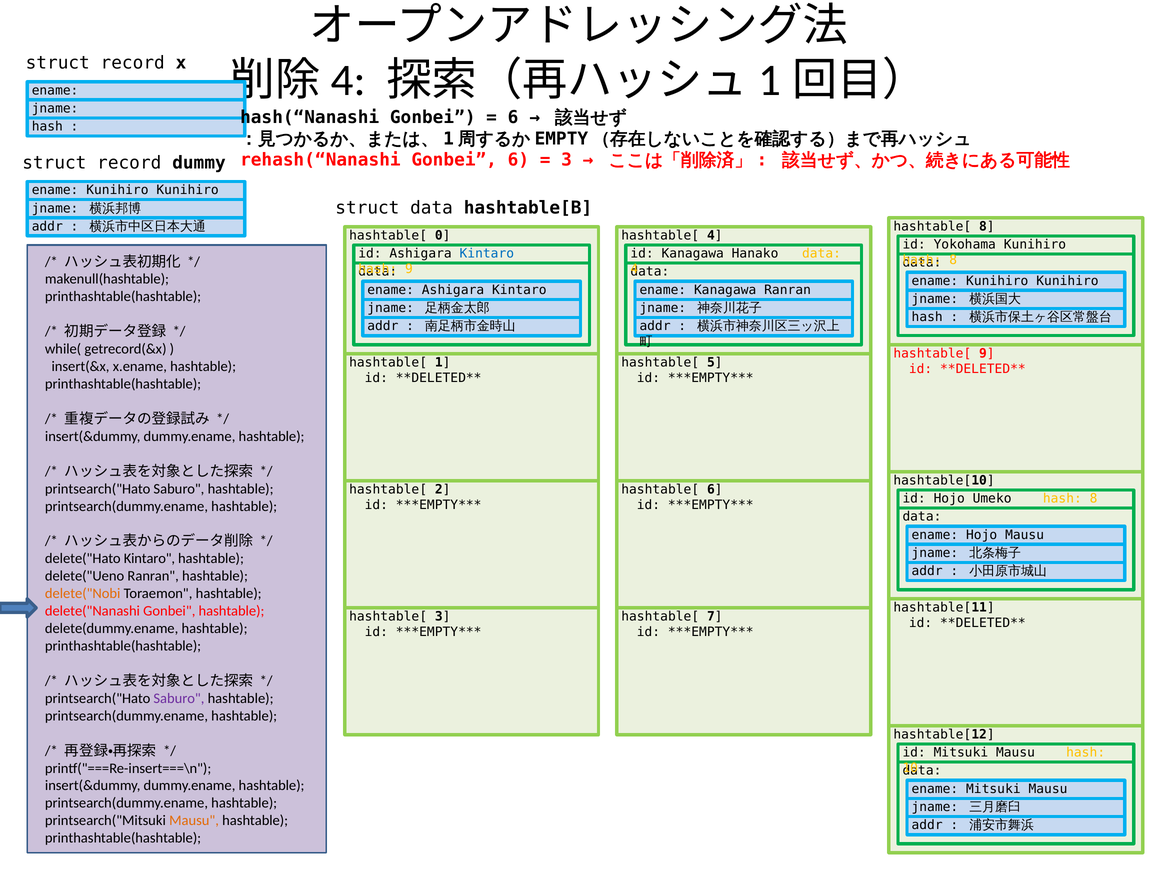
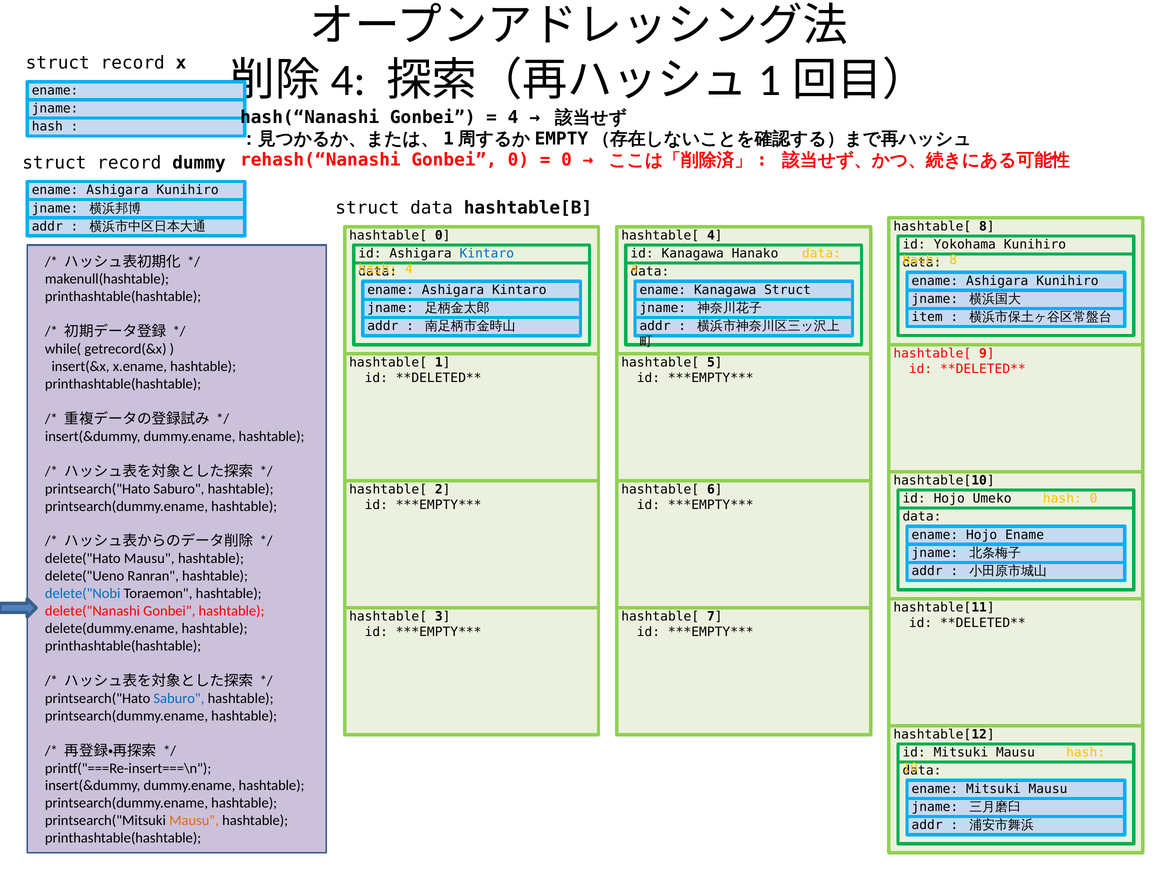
6: 6 -> 4 (513, 117)
Gonbei 6: 6 -> 0 (518, 160)
3: 3 -> 0 (567, 160)
Kunihiro: Kunihiro -> Ashigara (117, 190)
9: 9 -> 4 (409, 269)
Kunihiro: Kunihiro -> Ashigara (997, 281)
Kanagawa Ranran: Ranran -> Struct (788, 290)
hash: hash -> item (927, 317)
8: 8 -> 0 (1094, 498)
Hojo Mausu: Mausu -> Ename (1025, 535)
delete("Hato Kintaro: Kintaro -> Mausu (149, 558)
delete("Nobi colour: orange -> blue (83, 593)
Saburo colour: purple -> blue (179, 698)
